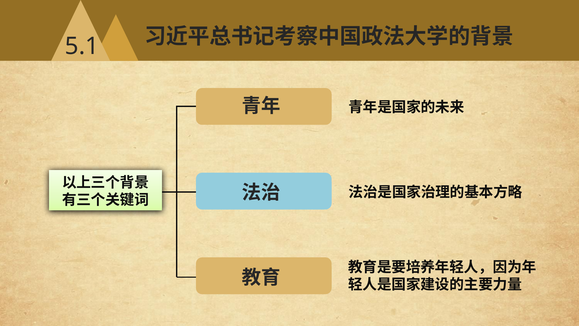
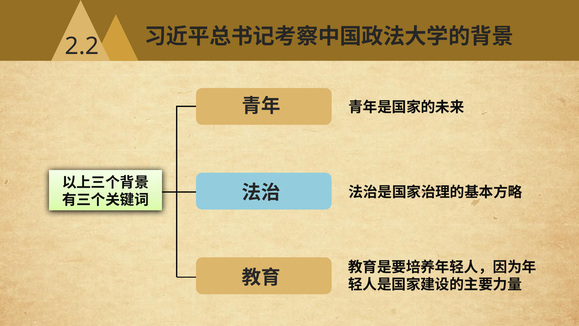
5.1: 5.1 -> 2.2 (82, 46)
